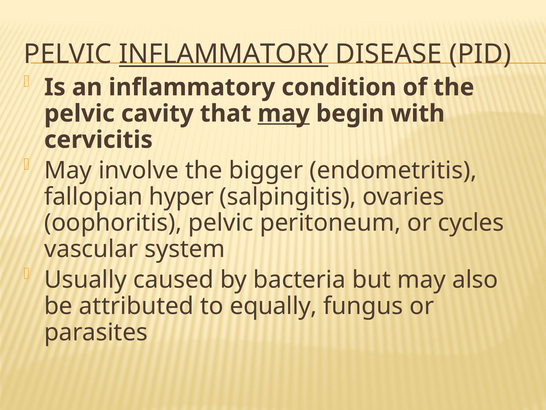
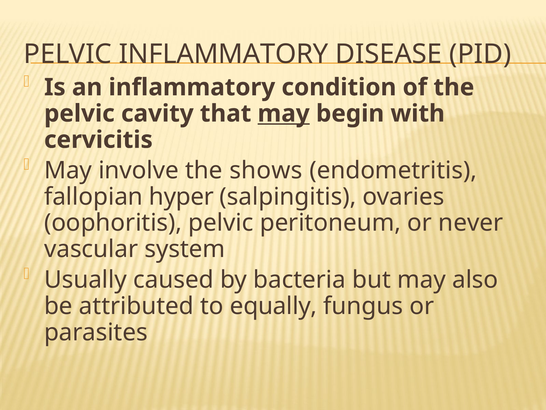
INFLAMMATORY underline: present -> none (224, 54)
bigger: bigger -> shows (266, 170)
cycles: cycles -> never (471, 223)
